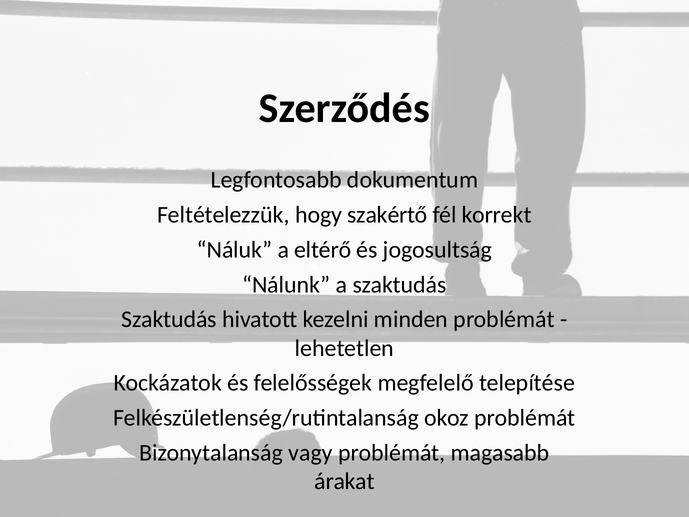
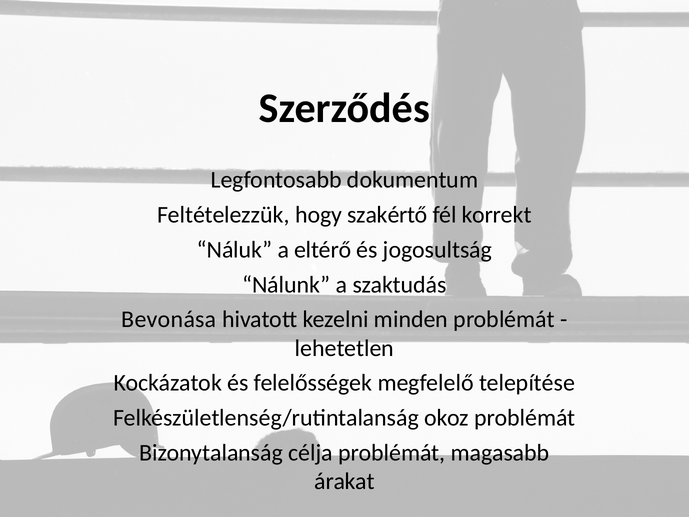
Szaktudás: Szaktudás -> Bevonása (169, 319)
vagy: vagy -> célja (311, 453)
